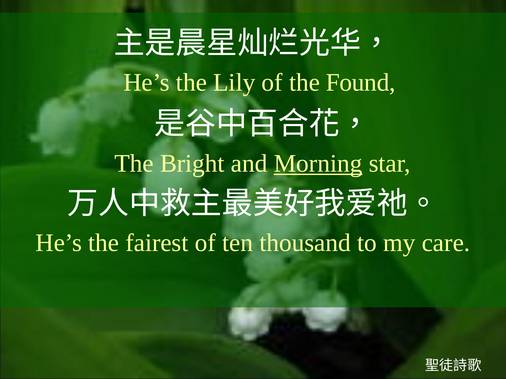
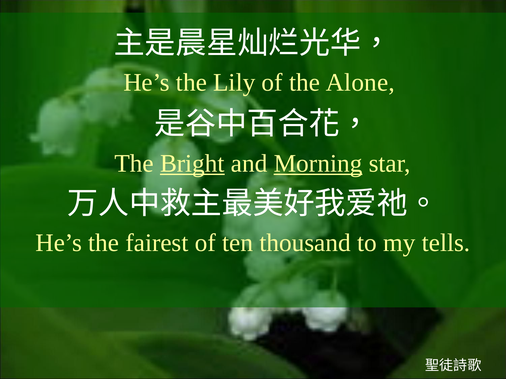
Found: Found -> Alone (360, 83)
Bright underline: none -> present (192, 164)
care: care -> tells (446, 243)
